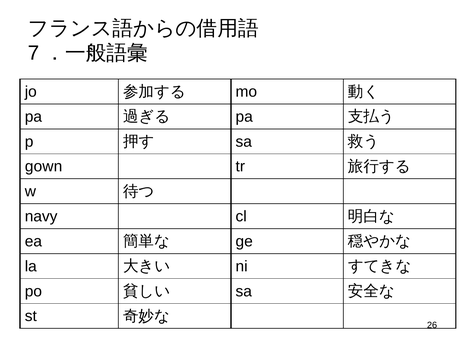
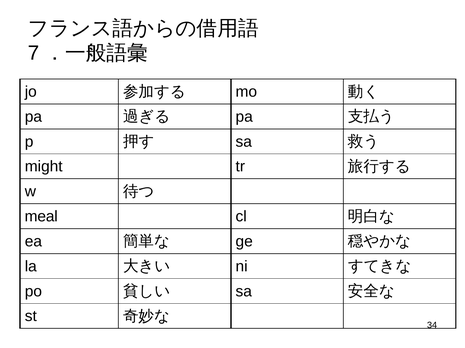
gown: gown -> might (44, 167)
navy: navy -> meal (41, 217)
26: 26 -> 34 (432, 326)
